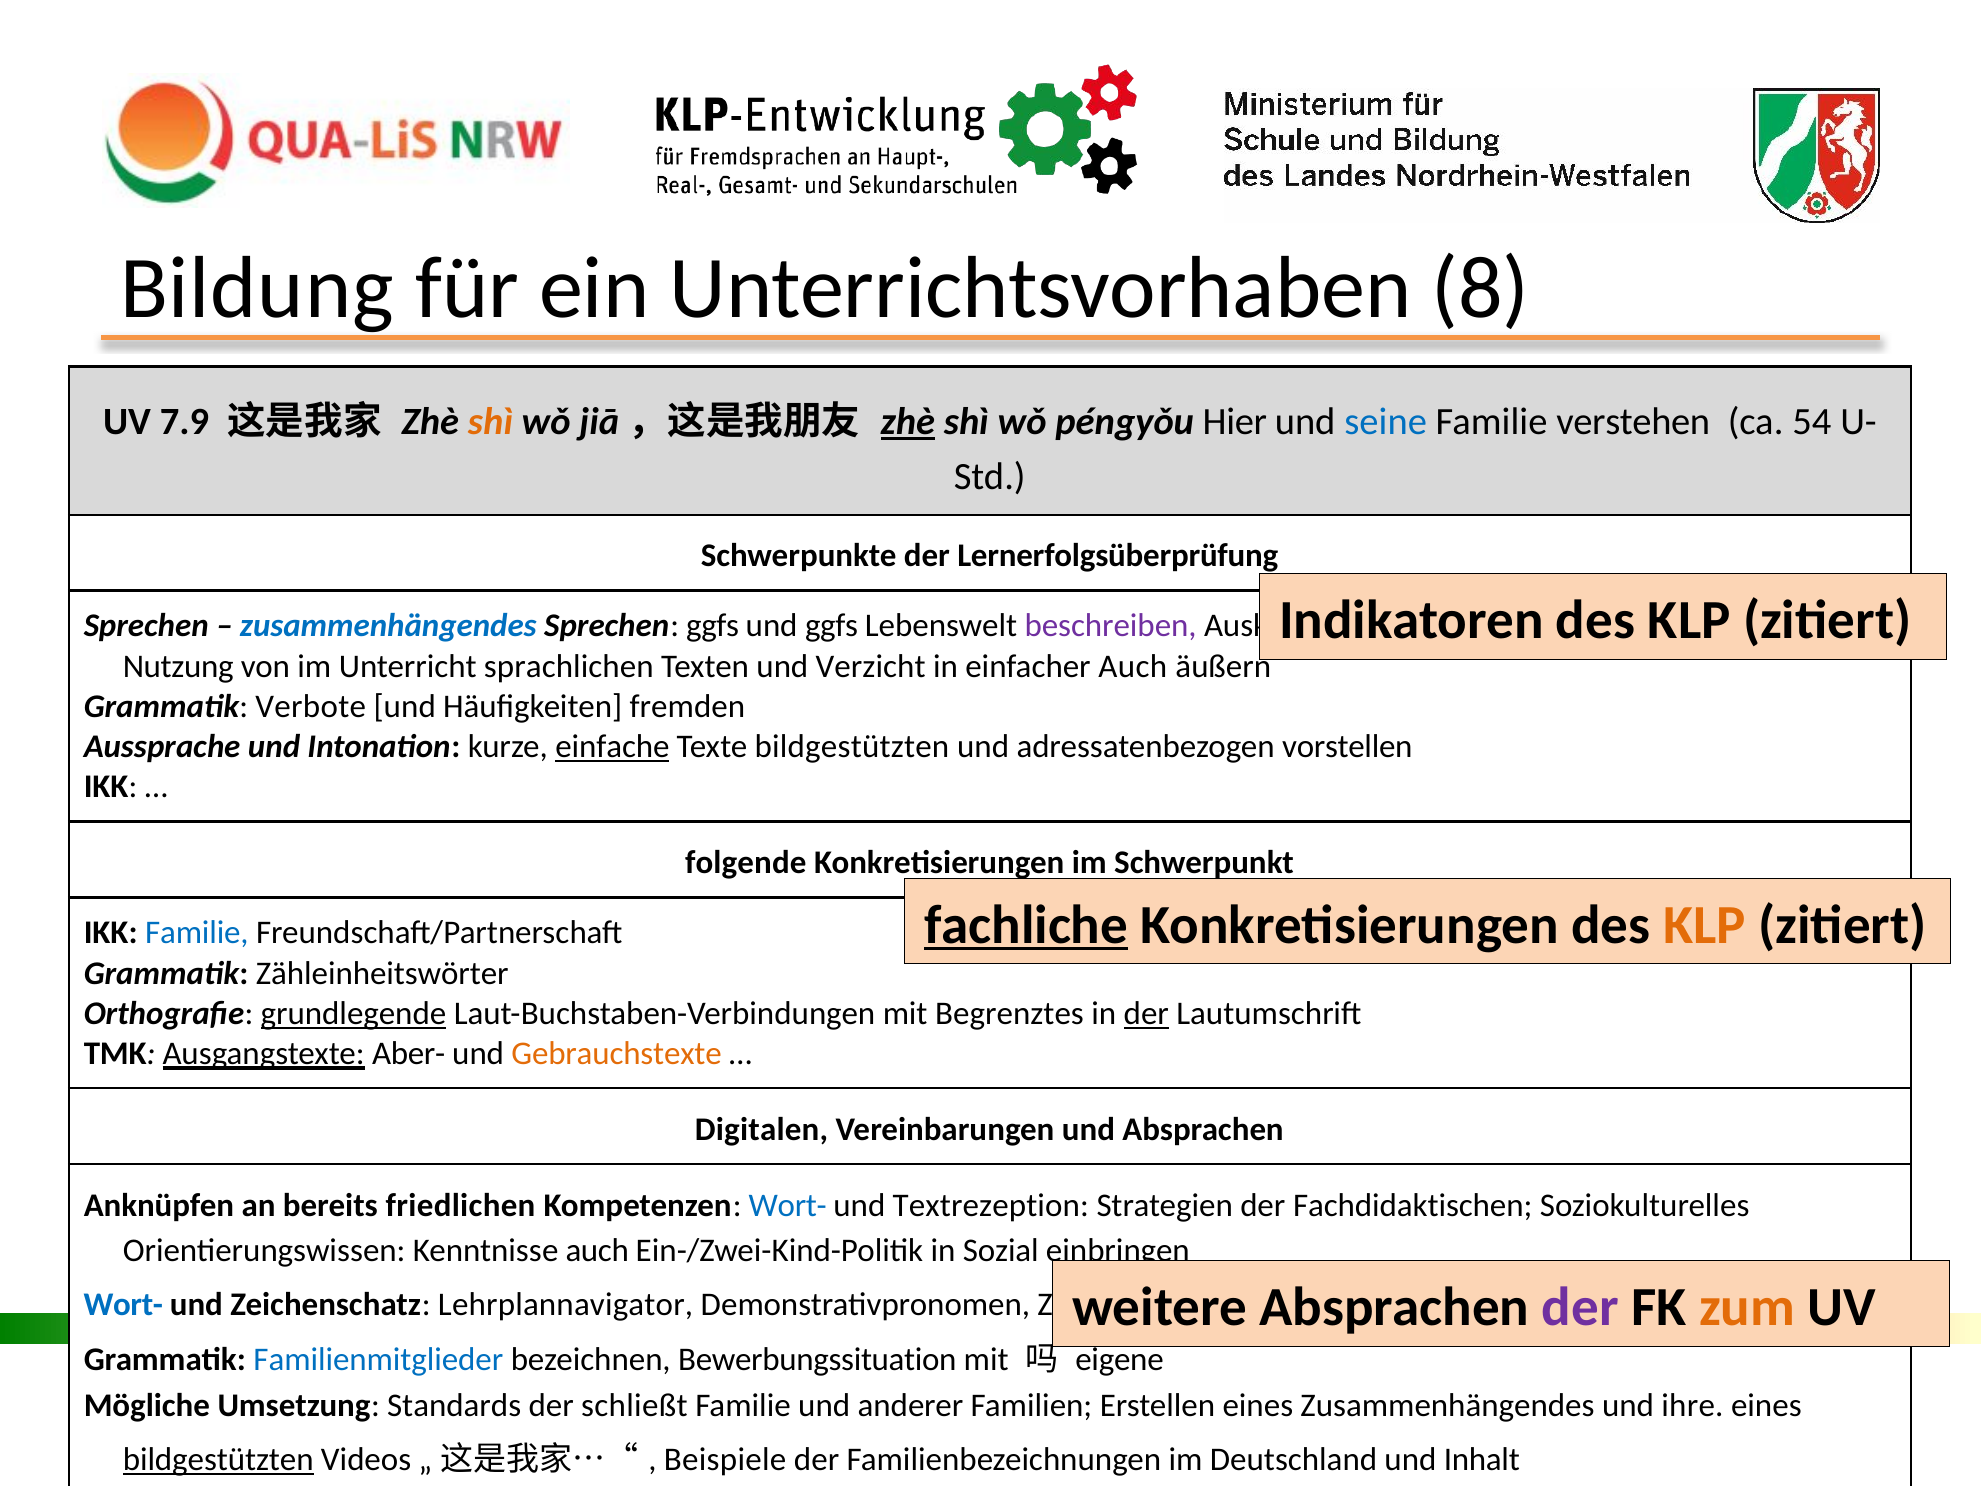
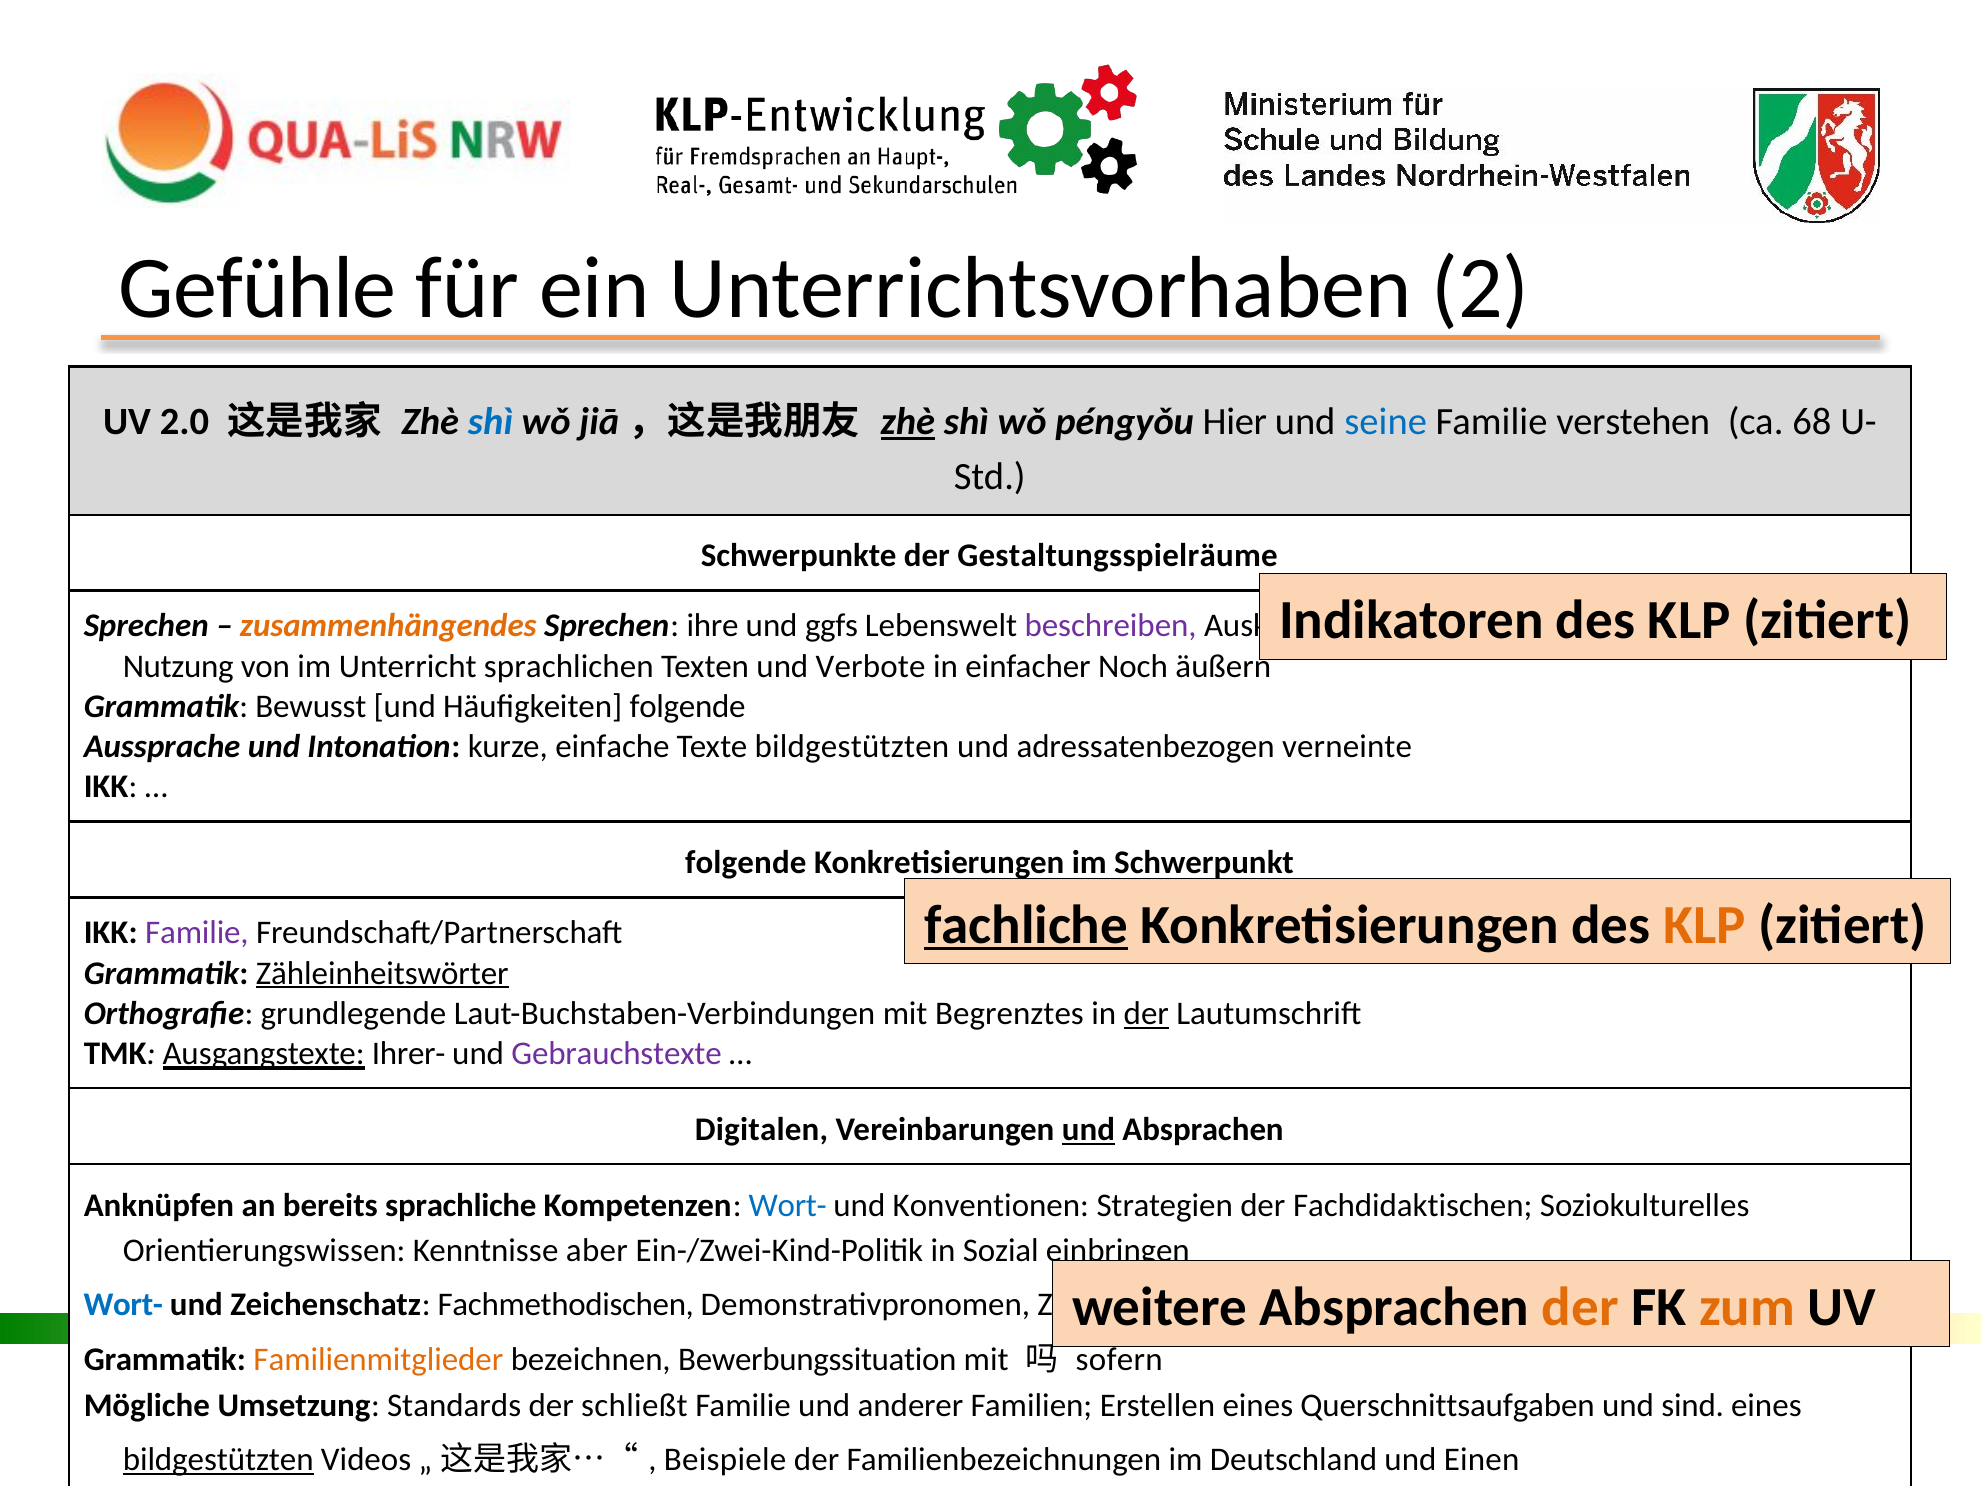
Bildung: Bildung -> Gefühle (258, 289)
8: 8 -> 2 (1480, 289)
7.9: 7.9 -> 2.0 (184, 422)
shì colour: orange -> blue (490, 422)
54: 54 -> 68 (1812, 422)
Lernerfolgsüberprüfung: Lernerfolgsüberprüfung -> Gestaltungsspielräume (1118, 556)
zusammenhängendes colour: blue -> orange (388, 626)
Sprechen ggfs: ggfs -> ihre (713, 626)
Verzicht: Verzicht -> Verbote (871, 666)
einfacher Auch: Auch -> Noch (1133, 666)
Verbote: Verbote -> Bewusst (311, 706)
Häufigkeiten fremden: fremden -> folgende (688, 706)
einfache underline: present -> none (612, 747)
vorstellen: vorstellen -> verneinte (1347, 747)
Familie colour: blue -> purple (197, 933)
Zähleinheitswörter underline: none -> present (382, 973)
grundlegende underline: present -> none (353, 1013)
Aber-: Aber- -> Ihrer- (409, 1053)
Gebrauchstexte colour: orange -> purple (617, 1053)
und underline: none -> present (1088, 1129)
friedlichen: friedlichen -> sprachliche (461, 1205)
Textrezeption: Textrezeption -> Konventionen (991, 1205)
Kenntnisse auch: auch -> aber (597, 1251)
der colour: purple -> orange (1580, 1307)
Lehrplannavigator: Lehrplannavigator -> Fachmethodischen (566, 1305)
Familienmitglieder colour: blue -> orange (378, 1359)
eigene: eigene -> sofern (1119, 1359)
Zusammenhängendes: Zusammenhängendes -> Querschnittsaufgaben (1448, 1406)
ihre: ihre -> sind (1693, 1406)
Inhalt: Inhalt -> Einen (1482, 1460)
